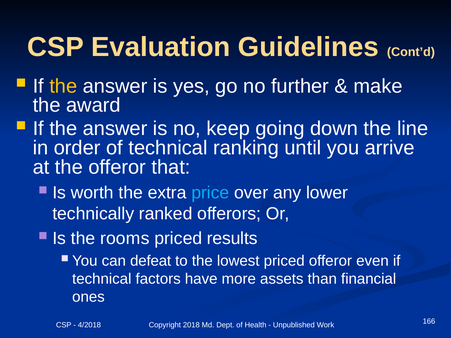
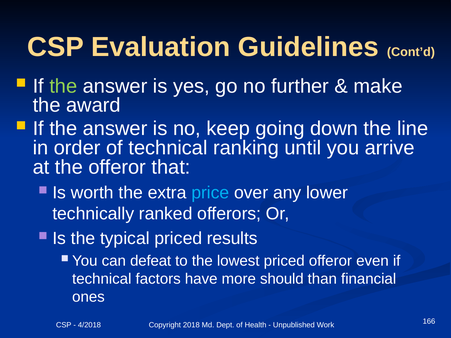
the colour: yellow -> light green (63, 86)
rooms: rooms -> typical (125, 239)
assets: assets -> should (282, 279)
